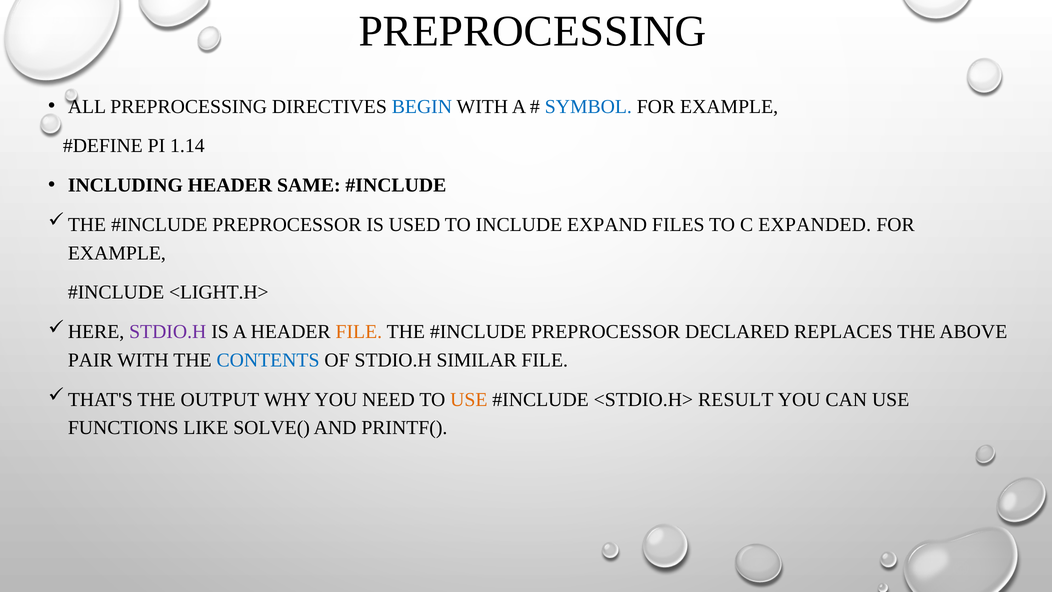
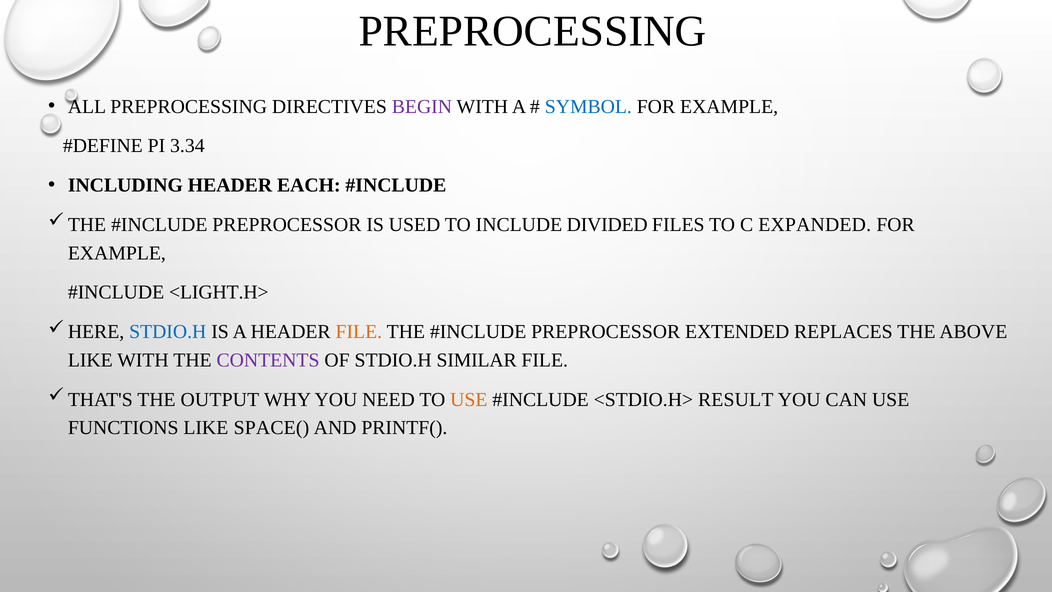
BEGIN colour: blue -> purple (422, 106)
1.14: 1.14 -> 3.34 (187, 146)
SAME: SAME -> EACH (309, 185)
EXPAND: EXPAND -> DIVIDED (607, 225)
STDIO.H colour: purple -> blue (168, 332)
DECLARED: DECLARED -> EXTENDED (737, 332)
PAIR: PAIR -> LIKE (90, 360)
CONTENTS colour: blue -> purple (268, 360)
SOLVE(: SOLVE( -> SPACE( (271, 428)
